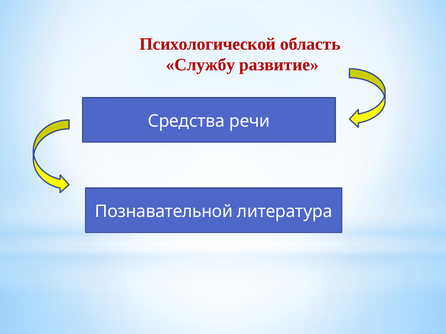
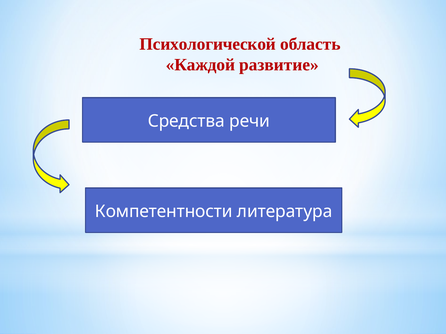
Службу: Службу -> Каждой (200, 65)
Познавательной: Познавательной -> Компетентности (164, 212)
